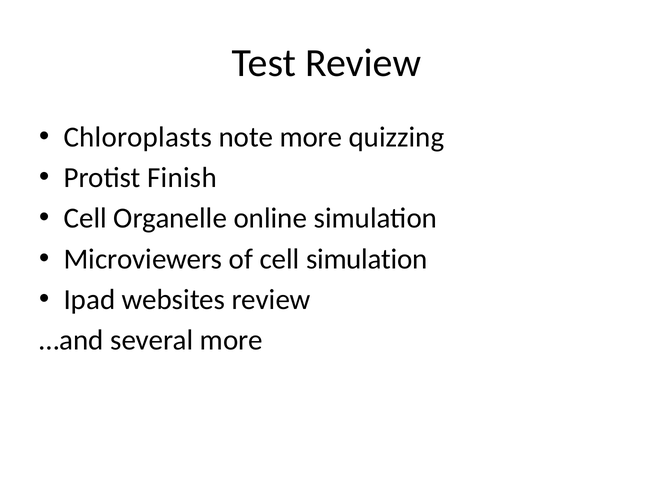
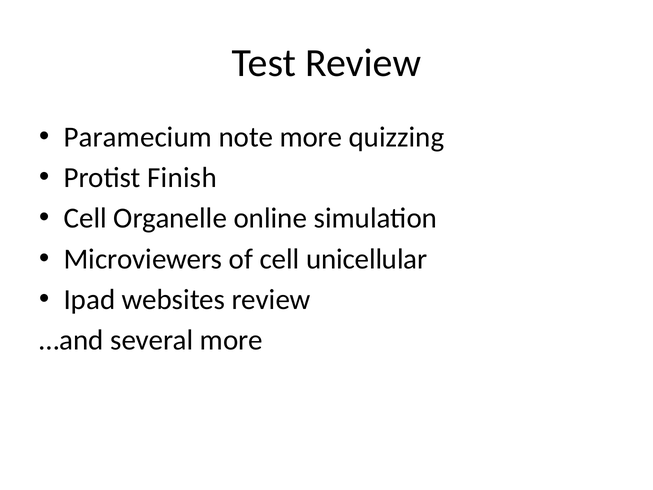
Chloroplasts: Chloroplasts -> Paramecium (138, 137)
cell simulation: simulation -> unicellular (367, 259)
